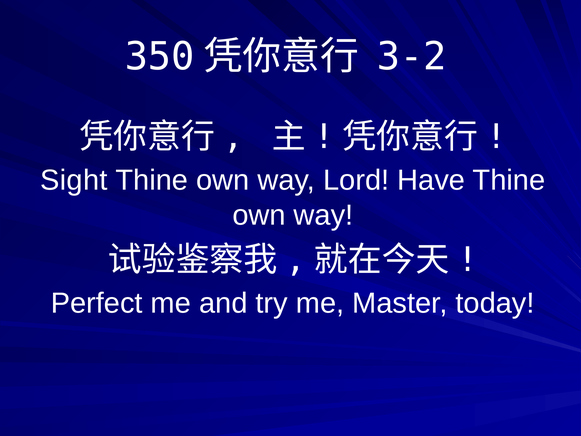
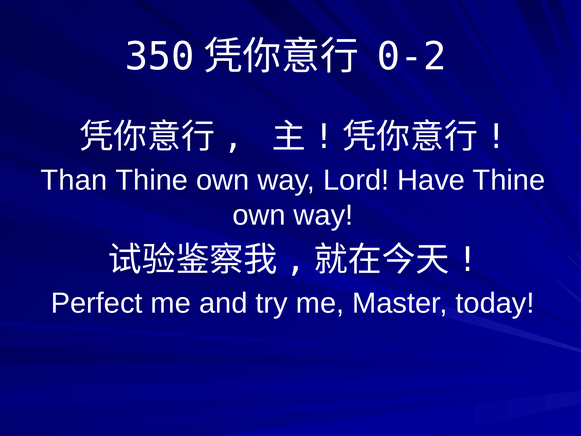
3-2: 3-2 -> 0-2 (412, 57)
Sight: Sight -> Than (74, 180)
